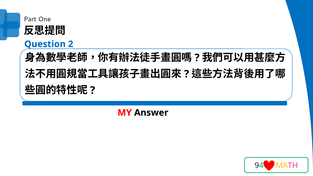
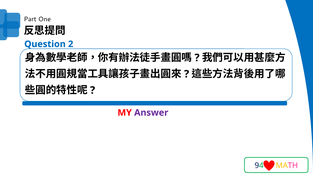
Answer colour: black -> purple (151, 113)
